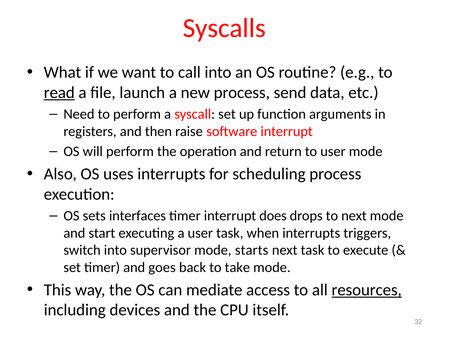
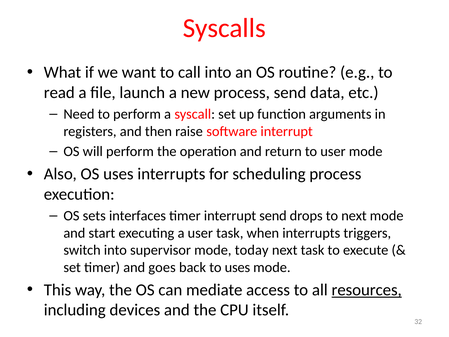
read underline: present -> none (59, 93)
interrupt does: does -> send (273, 216)
starts: starts -> today (252, 250)
to take: take -> uses (237, 267)
